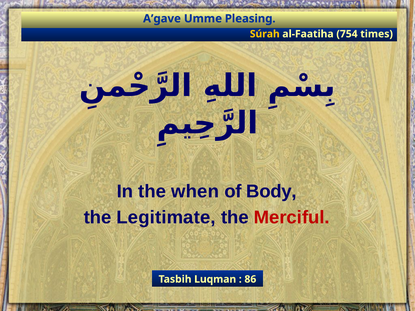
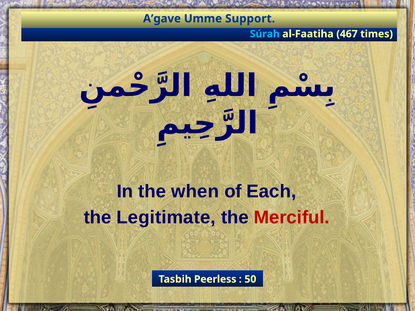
Pleasing: Pleasing -> Support (250, 19)
Súrah colour: yellow -> light blue (265, 34)
754: 754 -> 467 (347, 34)
Body: Body -> Each (271, 192)
Luqman: Luqman -> Peerless (215, 279)
86: 86 -> 50 (250, 279)
